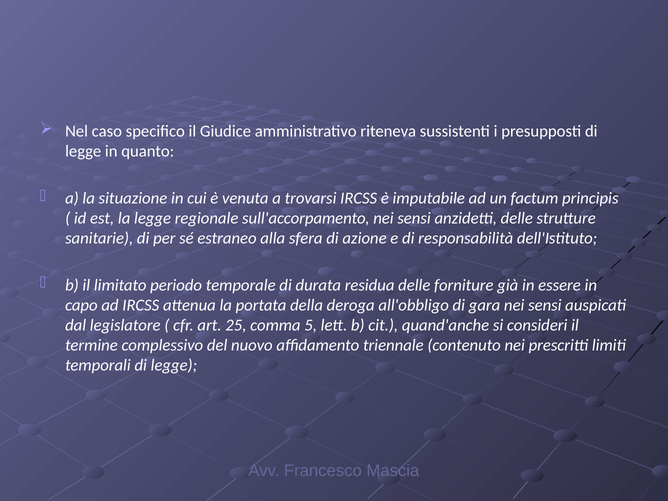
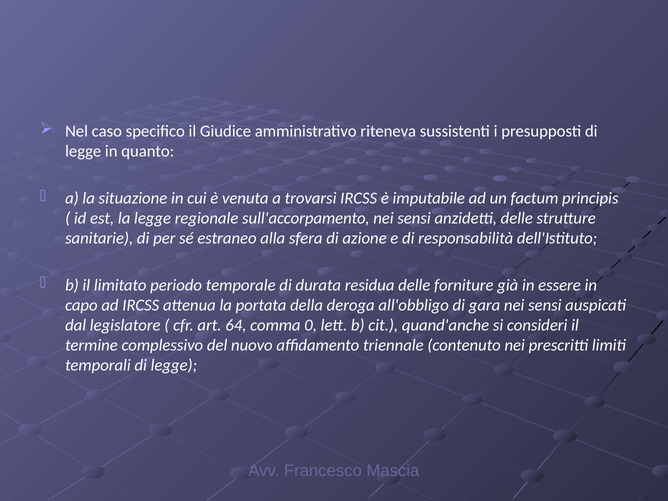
25: 25 -> 64 (236, 325)
5: 5 -> 0 (311, 325)
